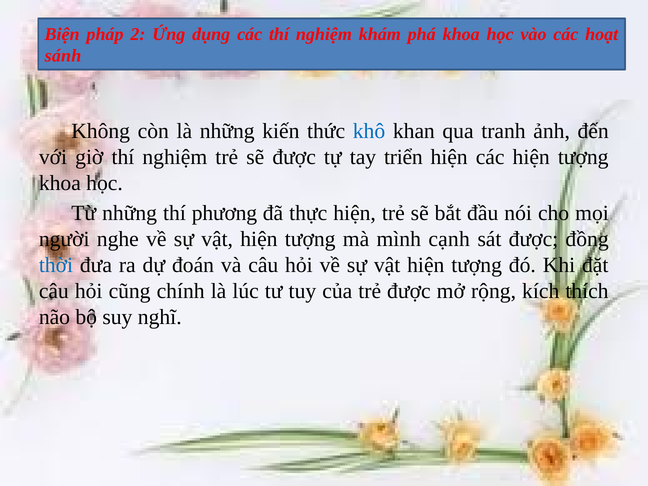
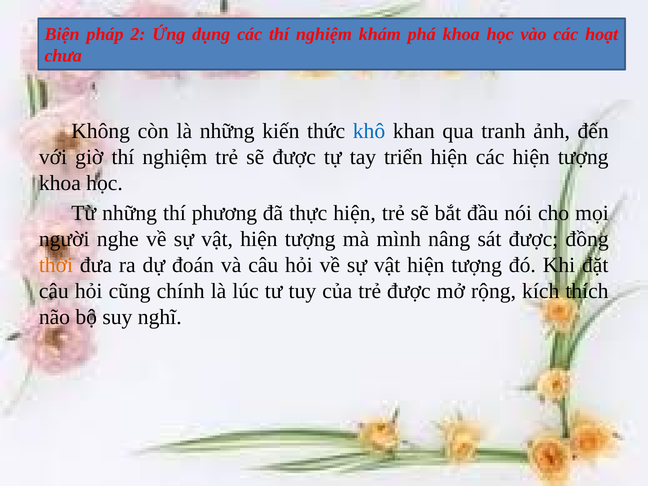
sánh: sánh -> chưa (63, 56)
cạnh: cạnh -> nâng (449, 239)
thời colour: blue -> orange (56, 265)
